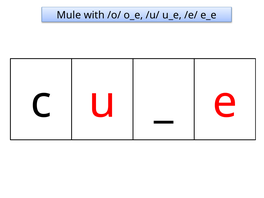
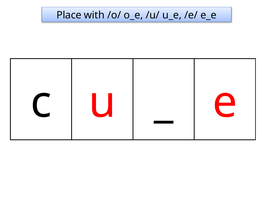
Mule: Mule -> Place (69, 15)
